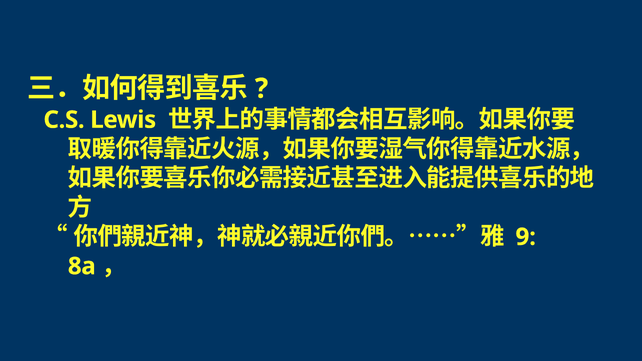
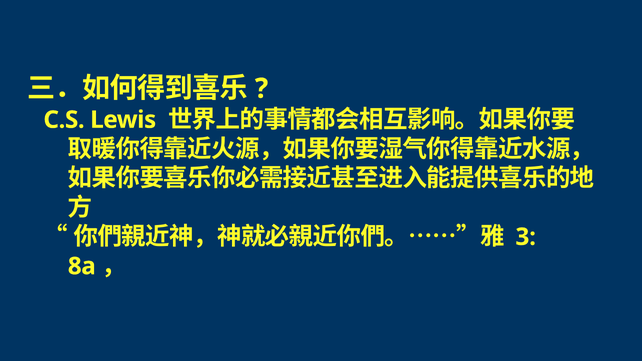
9: 9 -> 3 (526, 237)
